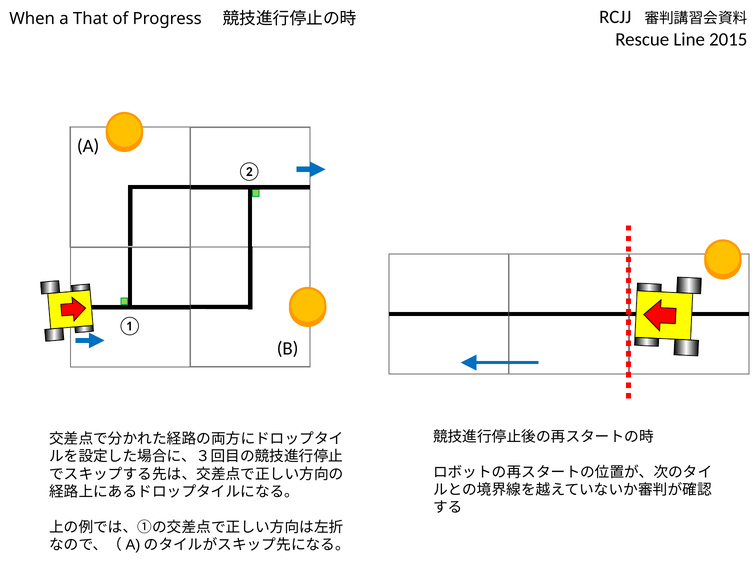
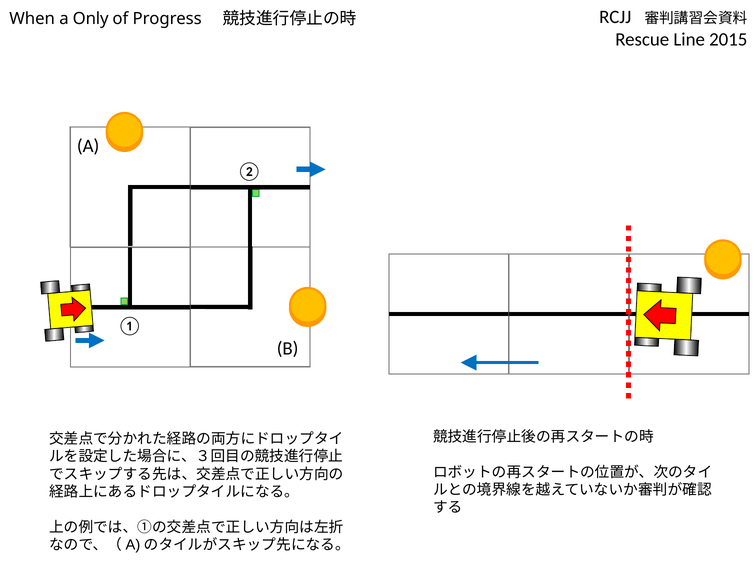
That: That -> Only (91, 19)
